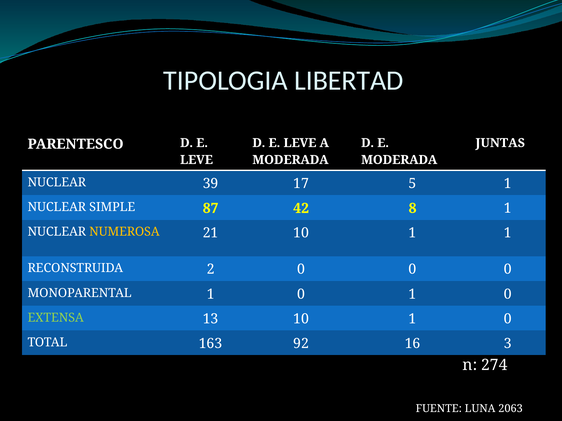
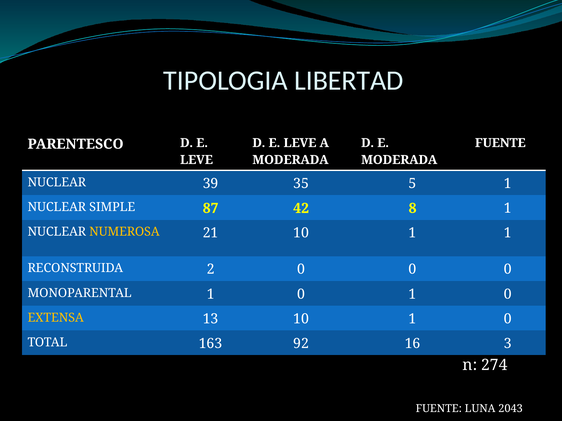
JUNTAS: JUNTAS -> FUENTE (500, 143)
17: 17 -> 35 (301, 184)
EXTENSA colour: light green -> yellow (56, 318)
2063: 2063 -> 2043 (511, 409)
